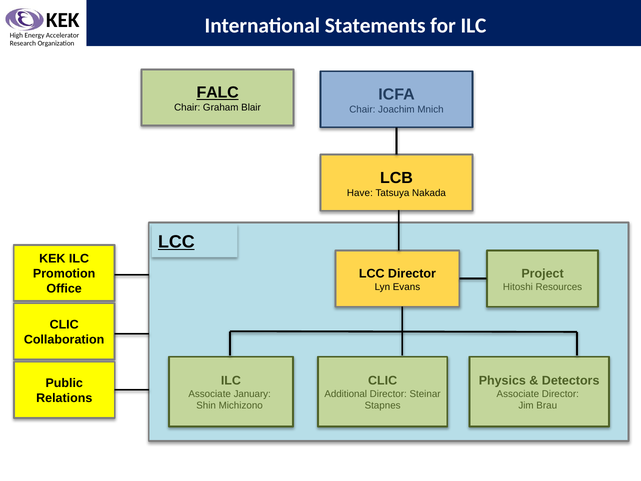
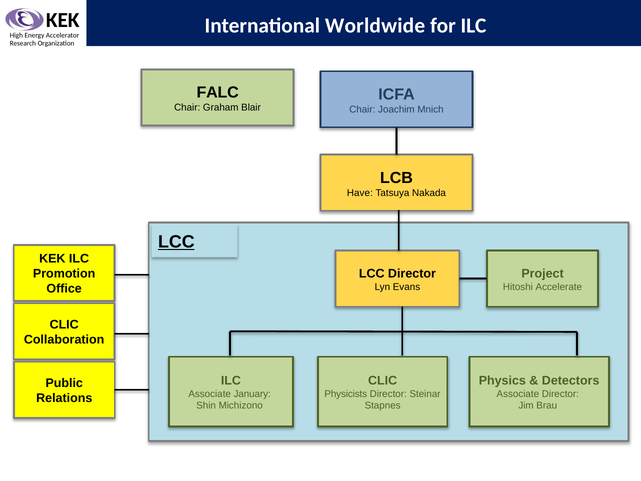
Statements: Statements -> Worldwide (375, 26)
FALC underline: present -> none (218, 93)
Resources: Resources -> Accelerate (559, 287)
Additional: Additional -> Physicists (346, 394)
